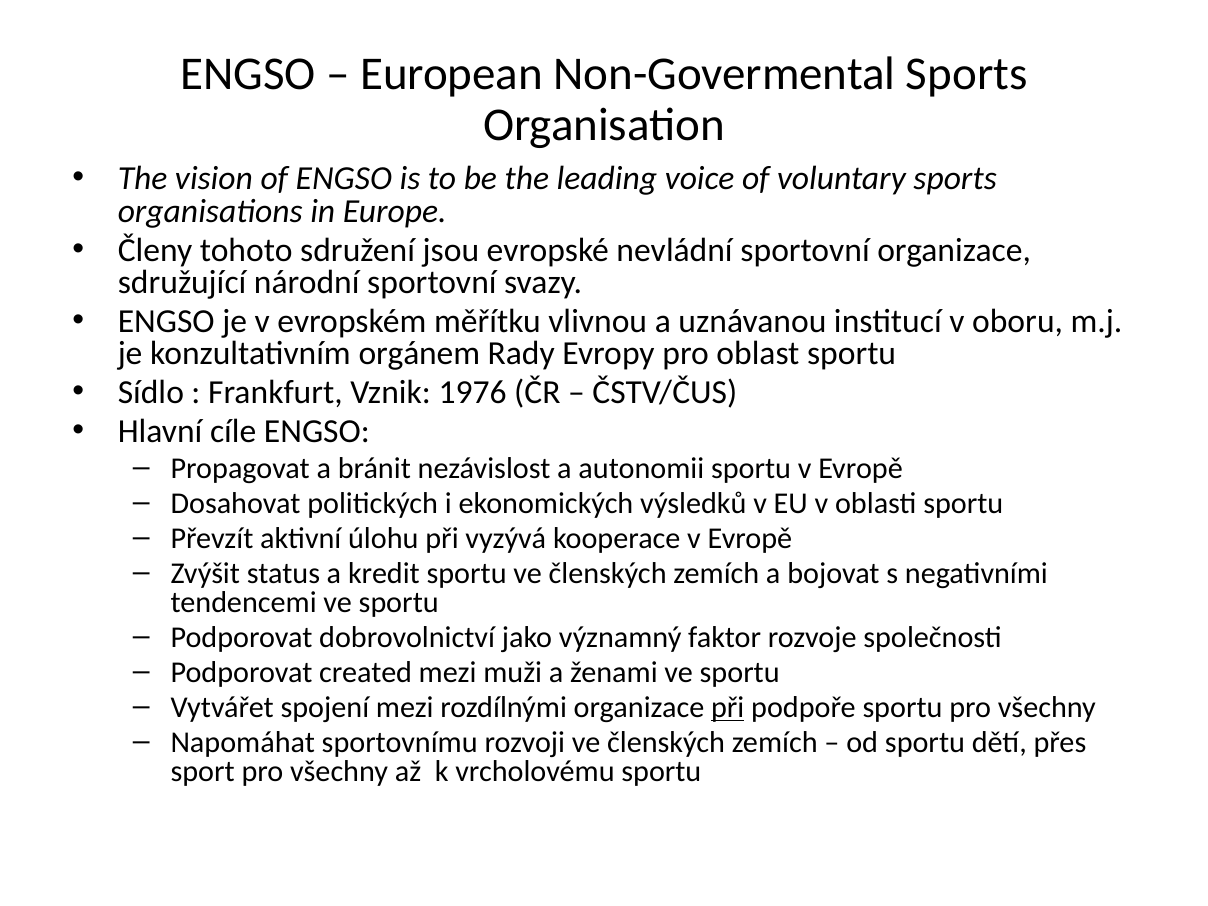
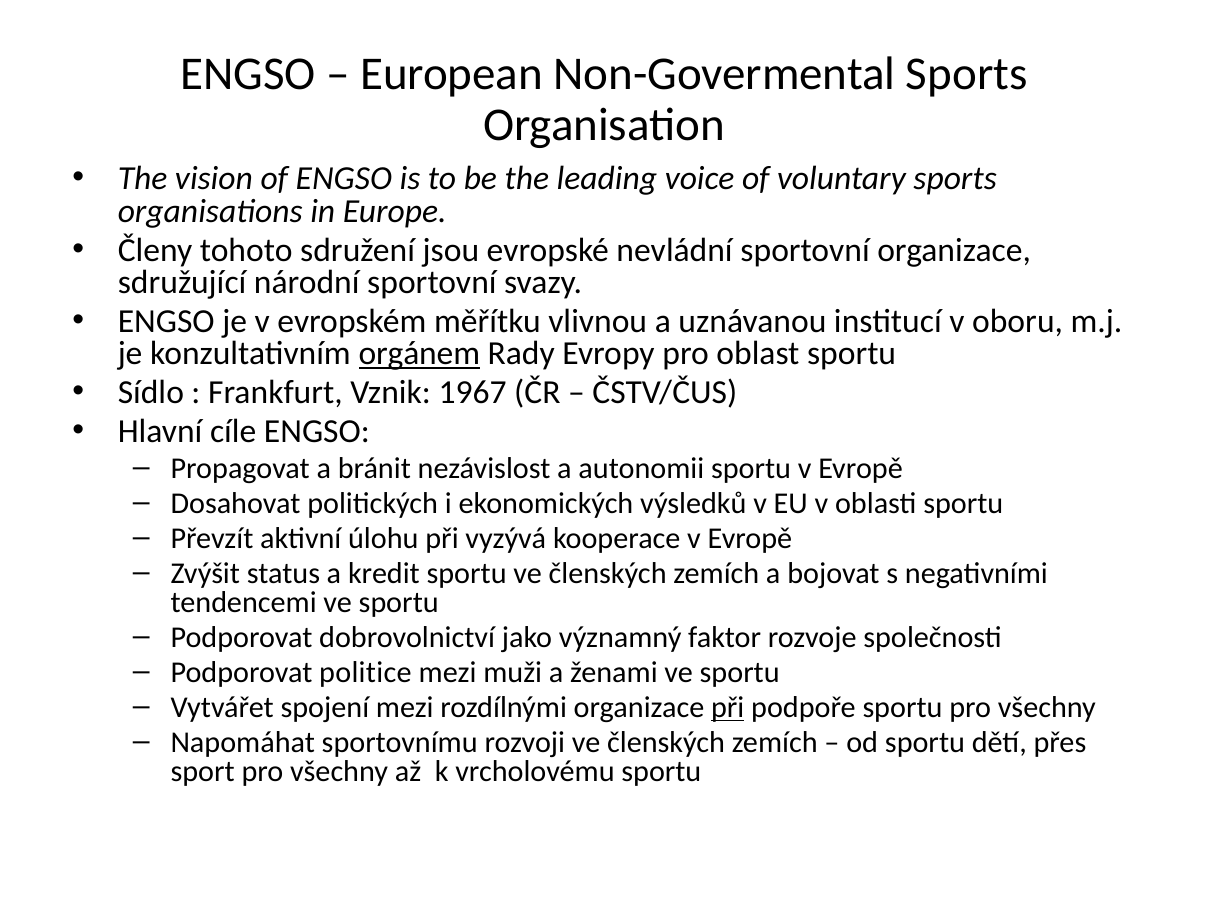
orgánem underline: none -> present (419, 354)
1976: 1976 -> 1967 (473, 392)
created: created -> politice (365, 673)
